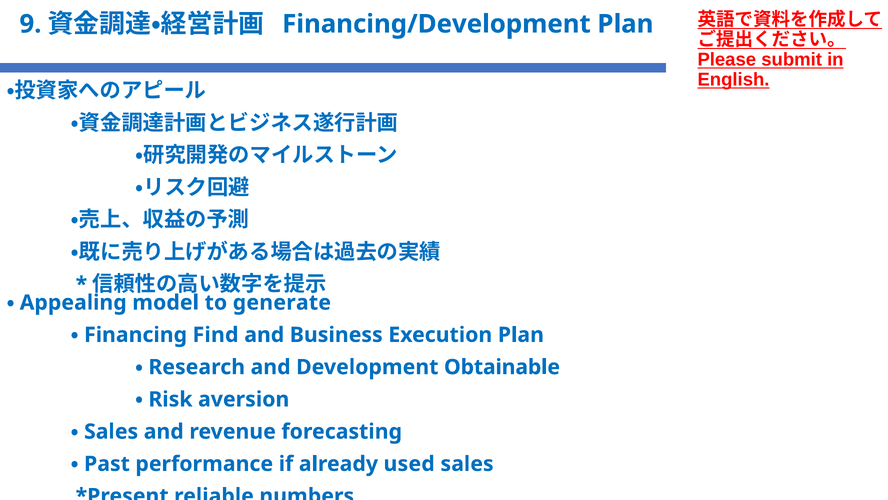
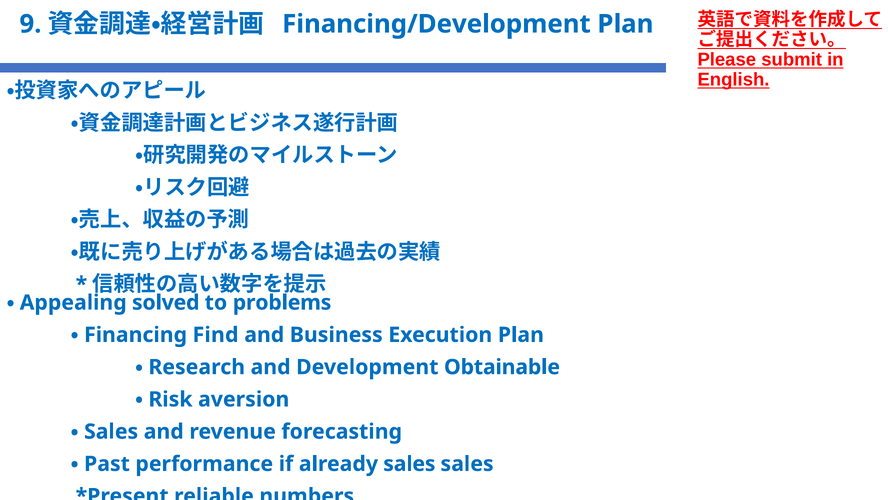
model: model -> solved (166, 302)
generate: generate -> problems (282, 302)
already used: used -> sales (409, 463)
